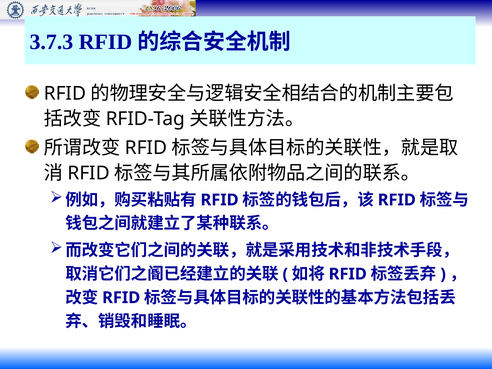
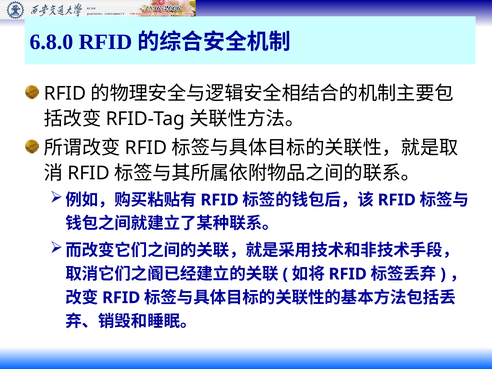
3.7.3: 3.7.3 -> 6.8.0 (51, 42)
